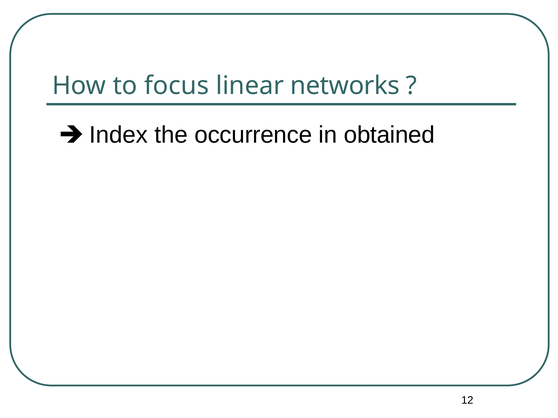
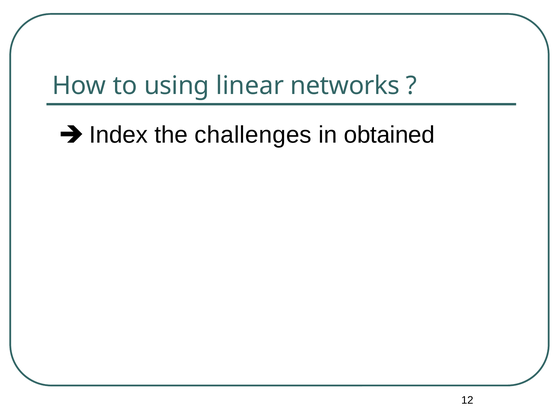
focus: focus -> using (177, 86)
occurrence: occurrence -> challenges (253, 135)
